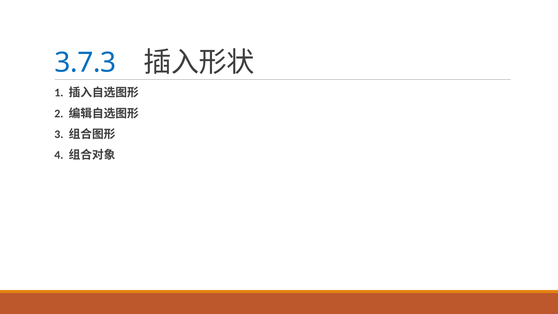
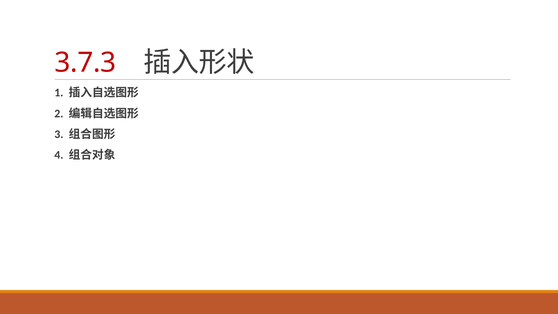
3.7.3 colour: blue -> red (85, 63)
